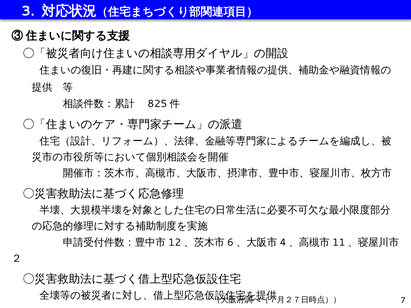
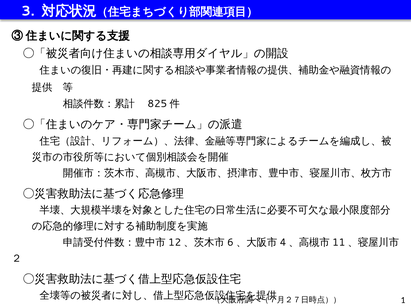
7: 7 -> 1 (403, 301)
